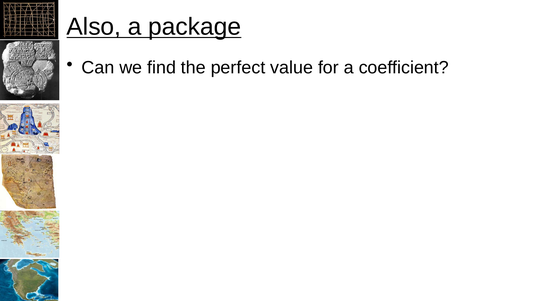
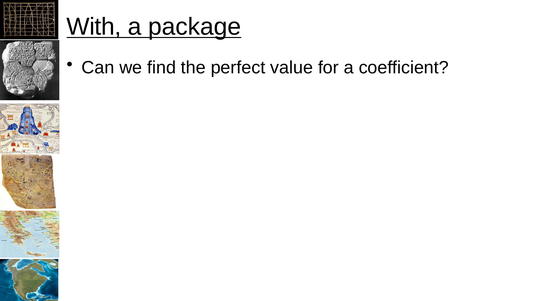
Also: Also -> With (94, 27)
